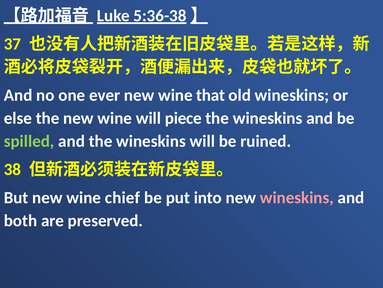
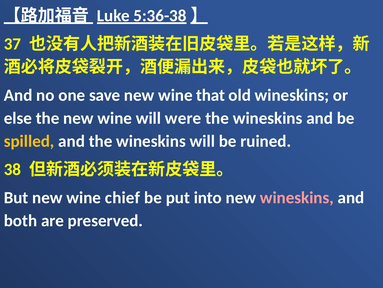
ever: ever -> save (105, 95)
piece: piece -> were (183, 118)
spilled colour: light green -> yellow (29, 141)
